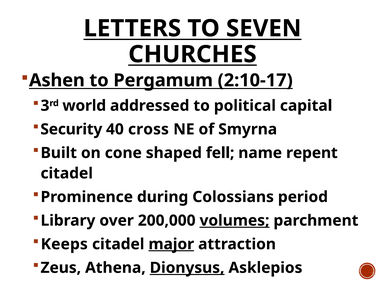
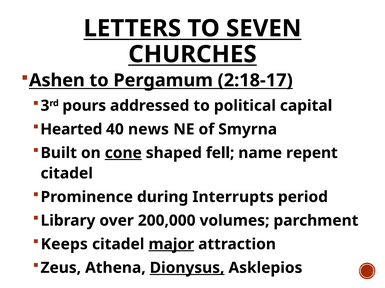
2:10-17: 2:10-17 -> 2:18-17 (255, 81)
world: world -> pours (84, 106)
Security: Security -> Hearted (71, 130)
cross: cross -> news (148, 130)
cone underline: none -> present (123, 153)
Colossians: Colossians -> Interrupts (233, 197)
volumes underline: present -> none (234, 221)
